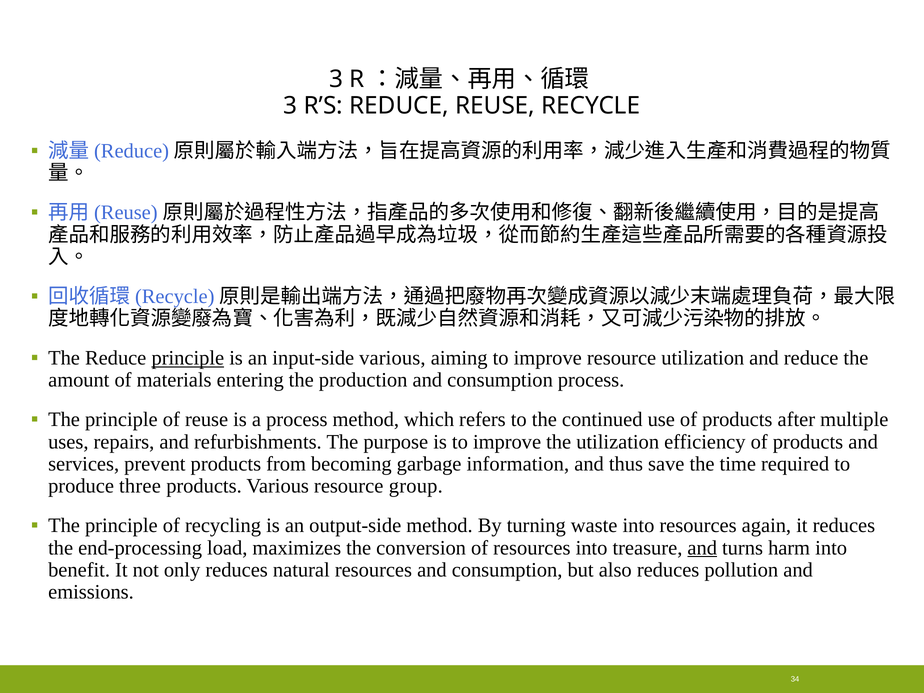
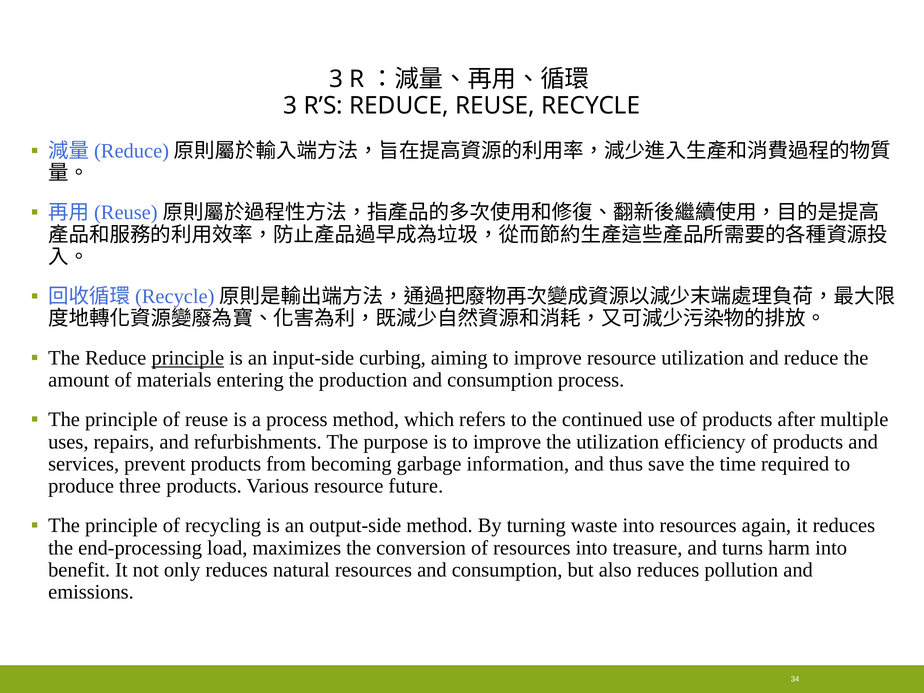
input-side various: various -> curbing (393, 358)
group: group -> future (416, 486)
and underline: present -> none (702, 548)
